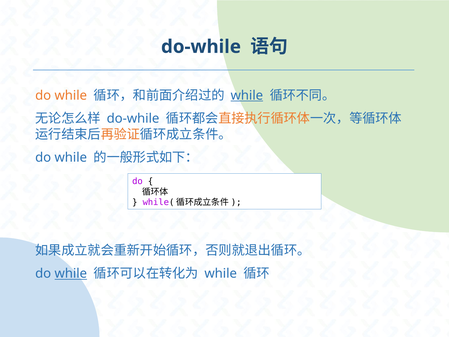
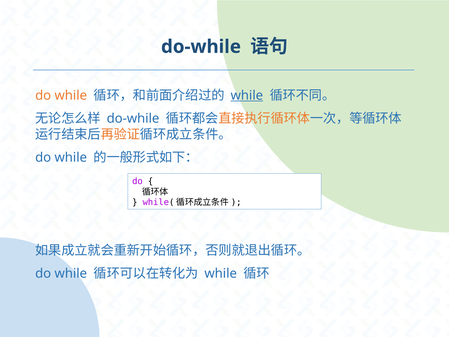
while underline: present -> none (71, 273)
